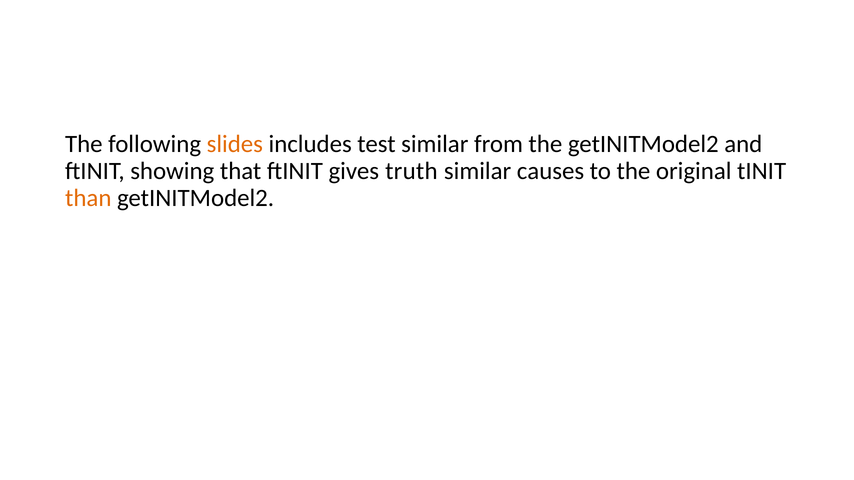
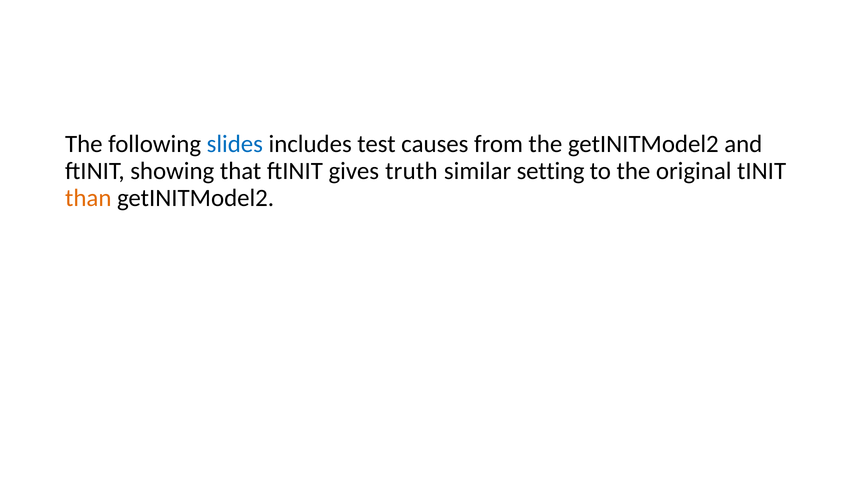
slides colour: orange -> blue (235, 144)
test similar: similar -> causes (435, 144)
causes: causes -> setting (551, 171)
